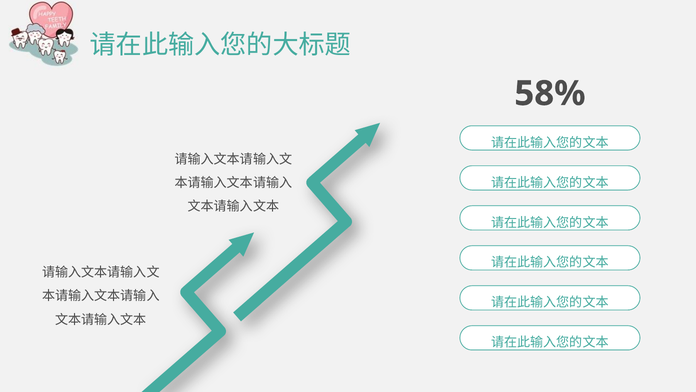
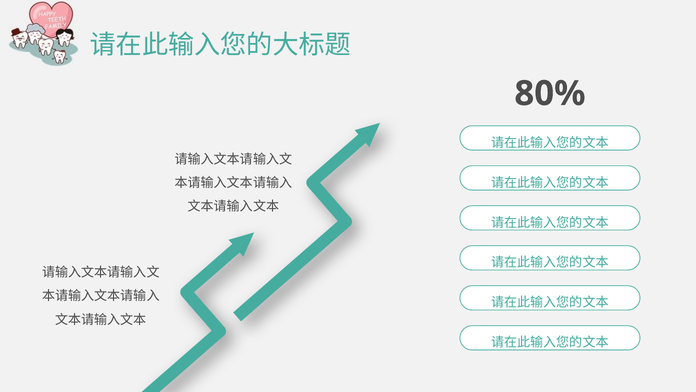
58%: 58% -> 80% (550, 93)
